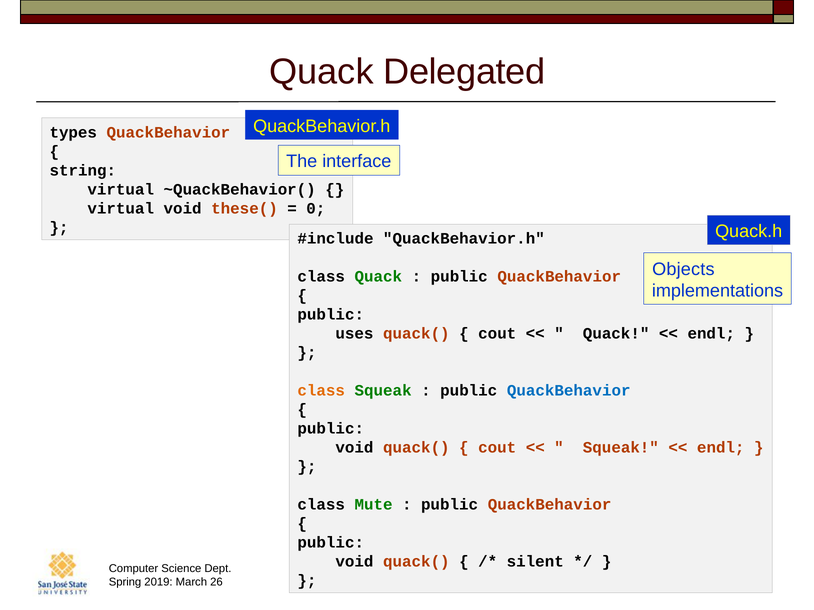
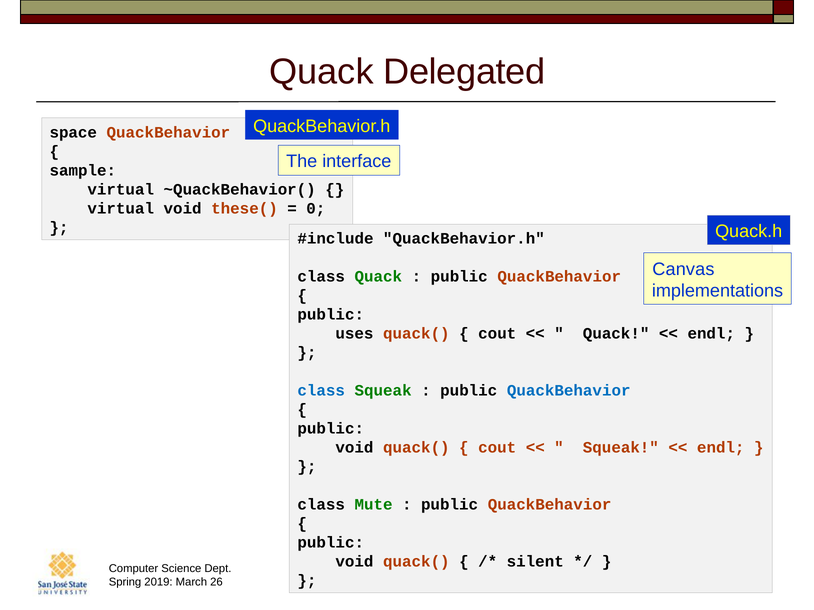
types: types -> space (73, 133)
string: string -> sample (83, 171)
Objects: Objects -> Canvas (683, 269)
class colour: orange -> blue (321, 391)
